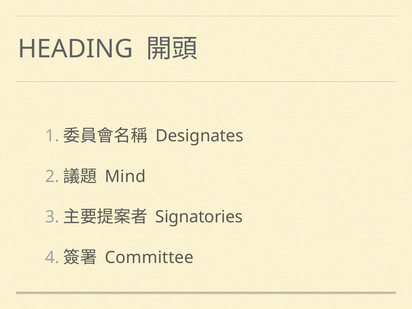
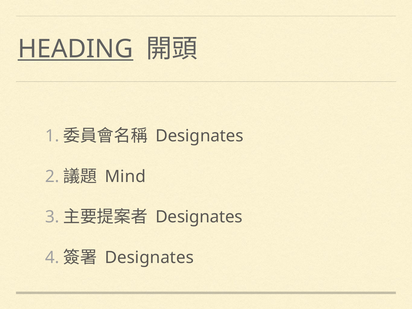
HEADING underline: none -> present (75, 49)
Signatories: Signatories -> Designates (199, 217)
Committee: Committee -> Designates (149, 258)
